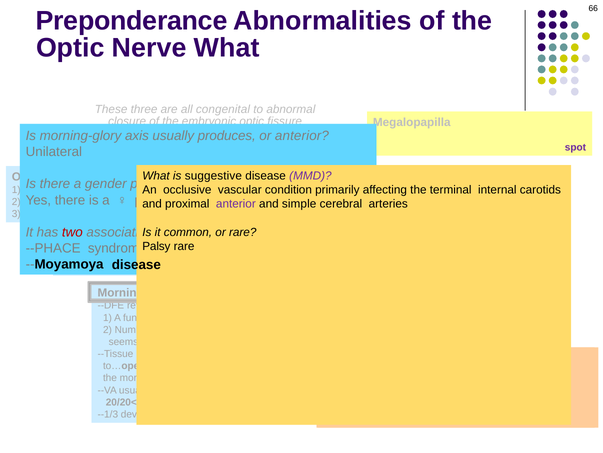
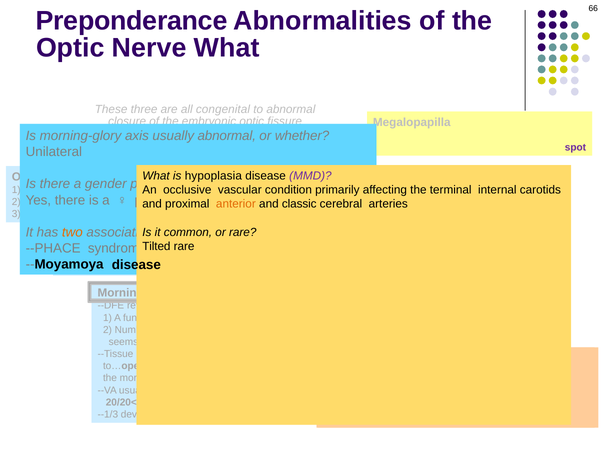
usually produces: produces -> abnormal (227, 136)
or anterior: anterior -> whether (302, 136)
suggestive: suggestive -> hypoplasia (213, 176)
anterior colour: purple -> orange (236, 204)
simple: simple -> classic (299, 204)
two colour: red -> orange (72, 232)
Palsy: Palsy -> Tilted (156, 246)
